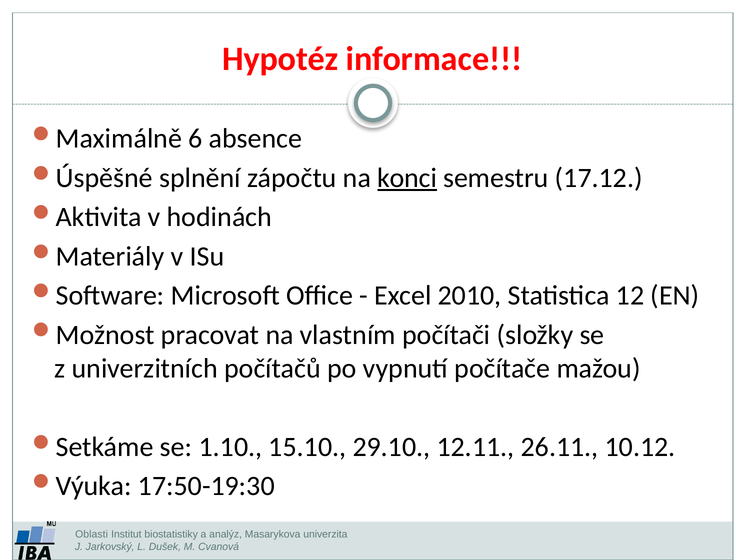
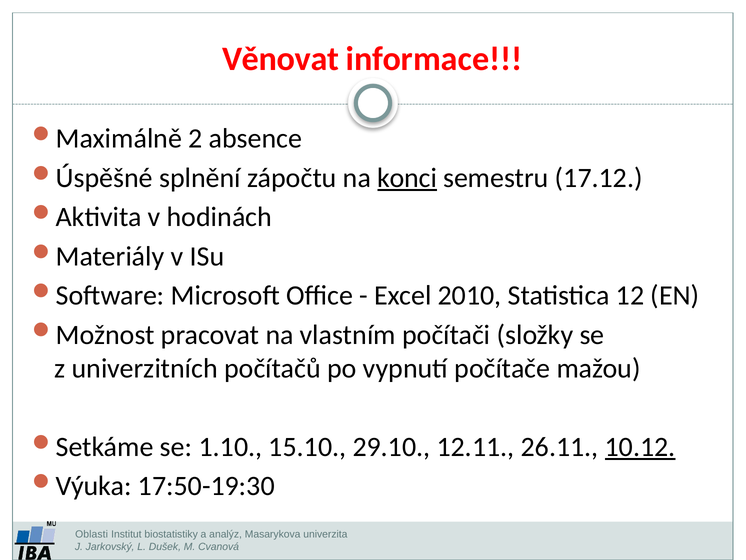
Hypotéz: Hypotéz -> Věnovat (280, 59)
6: 6 -> 2 (195, 139)
10.12 underline: none -> present (640, 447)
